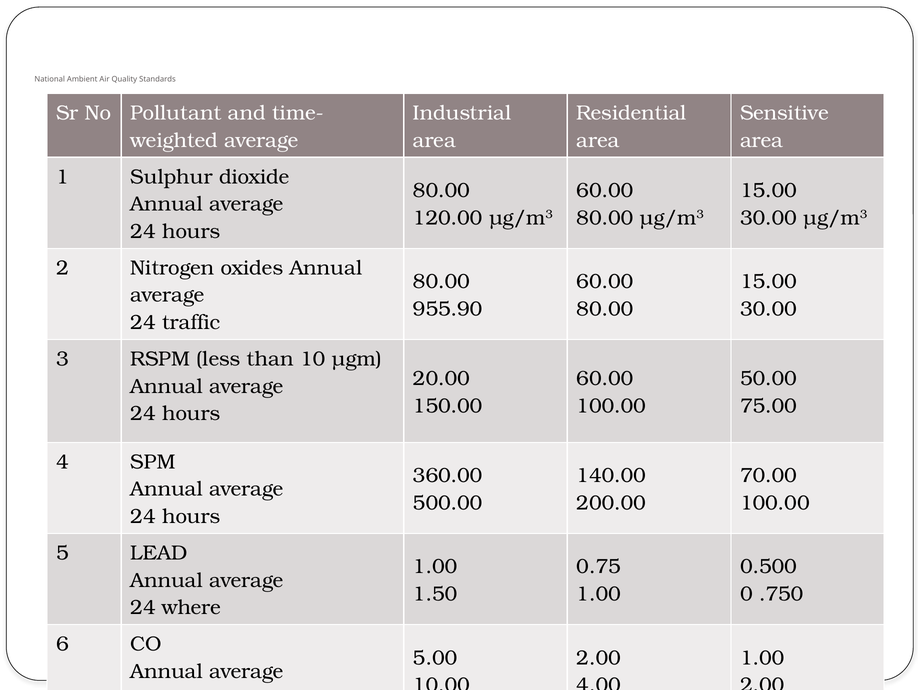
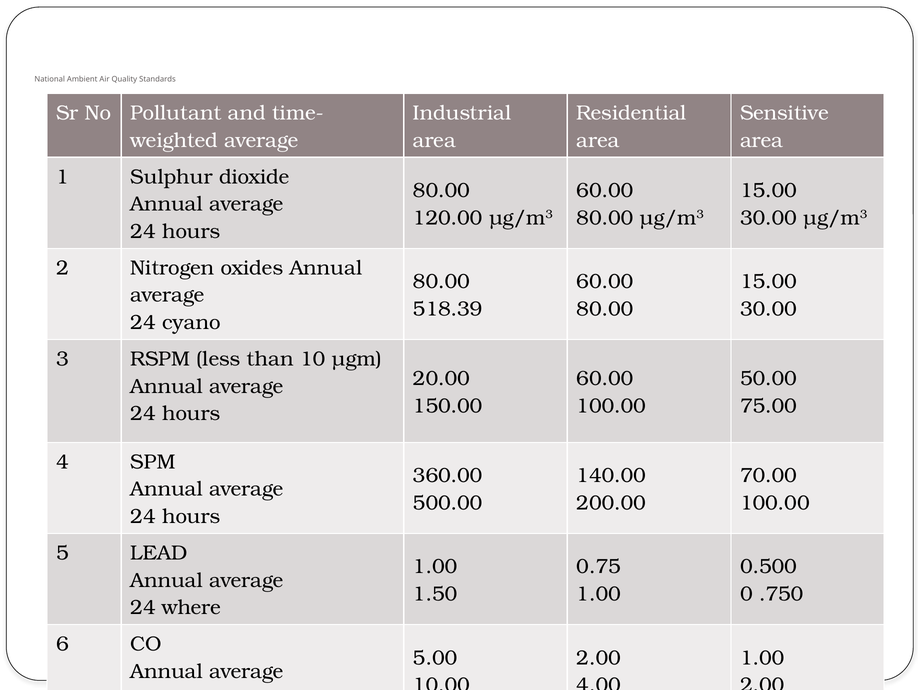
955.90: 955.90 -> 518.39 (448, 309)
traffic: traffic -> cyano (191, 323)
